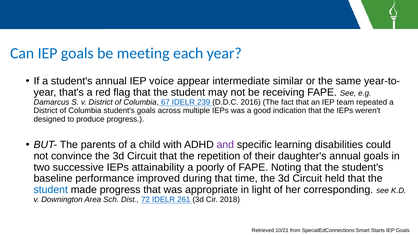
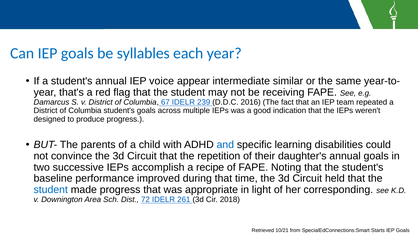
meeting: meeting -> syllables (143, 53)
and colour: purple -> blue (225, 145)
attainability: attainability -> accomplish (158, 167)
poorly: poorly -> recipe (210, 167)
